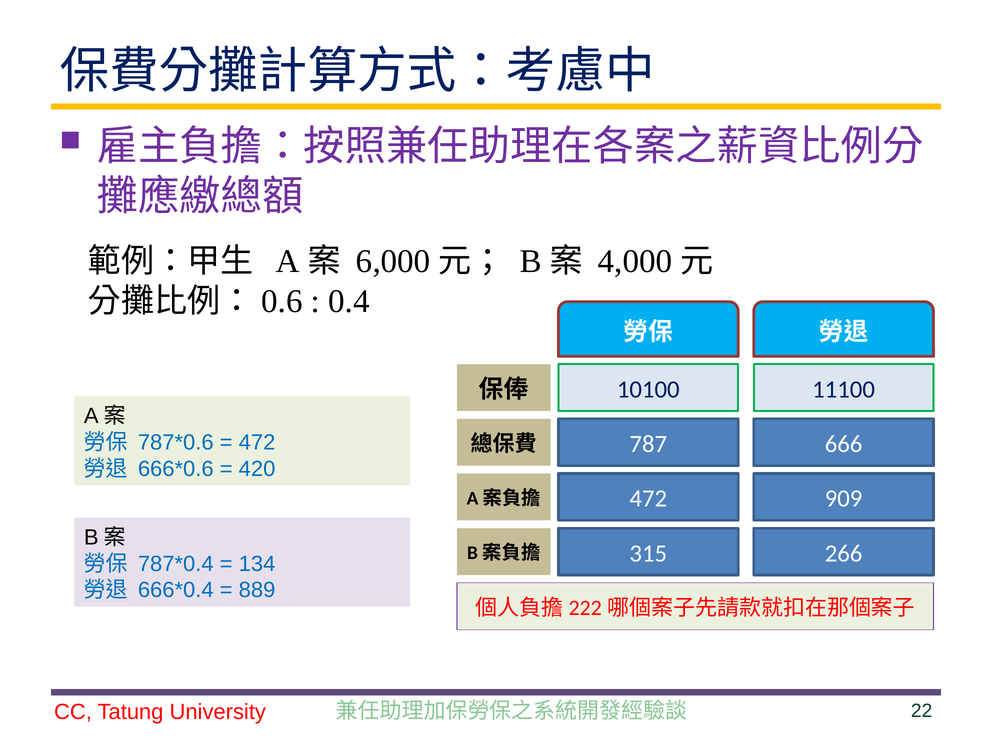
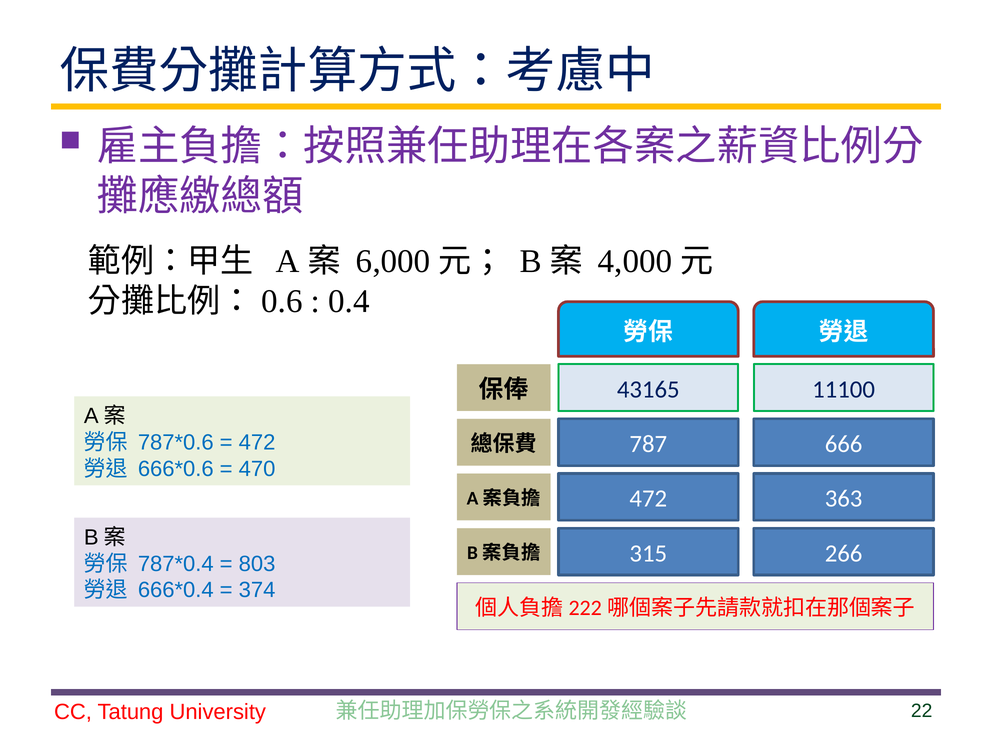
10100: 10100 -> 43165 (648, 389)
420: 420 -> 470 (257, 469)
909: 909 -> 363 (844, 499)
134: 134 -> 803 (257, 564)
889: 889 -> 374 (257, 590)
